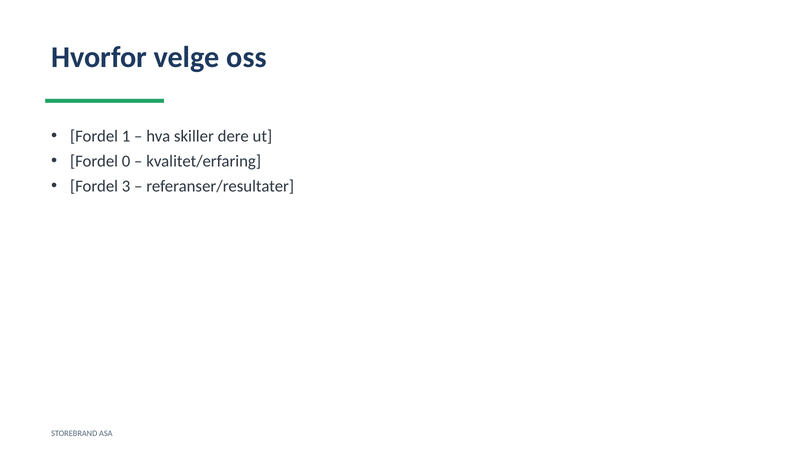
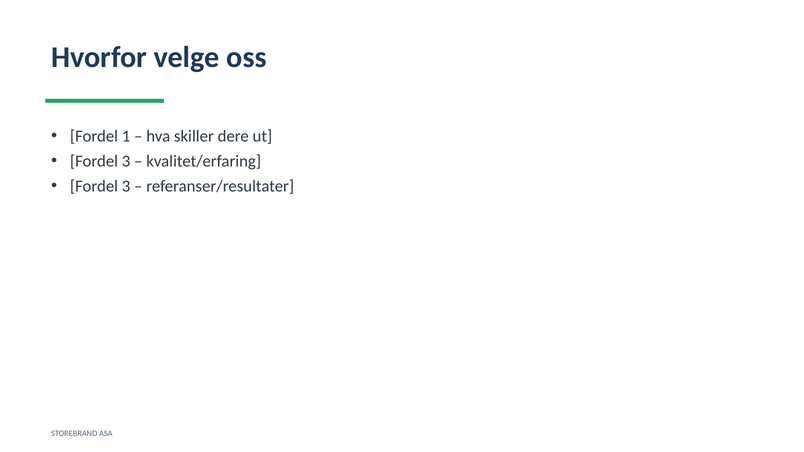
0: 0 -> 3 (126, 161)
